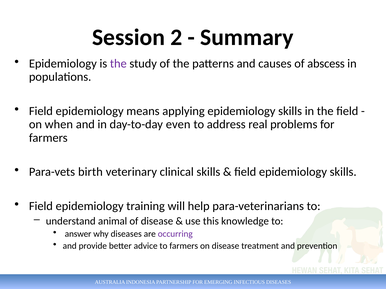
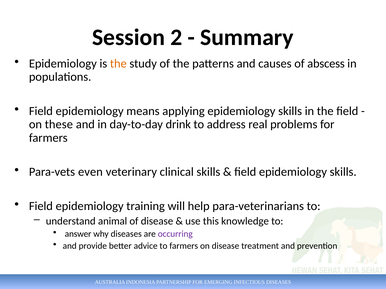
the colour: purple -> orange (118, 64)
when: when -> these (59, 125)
even: even -> drink (178, 125)
birth: birth -> even (90, 172)
